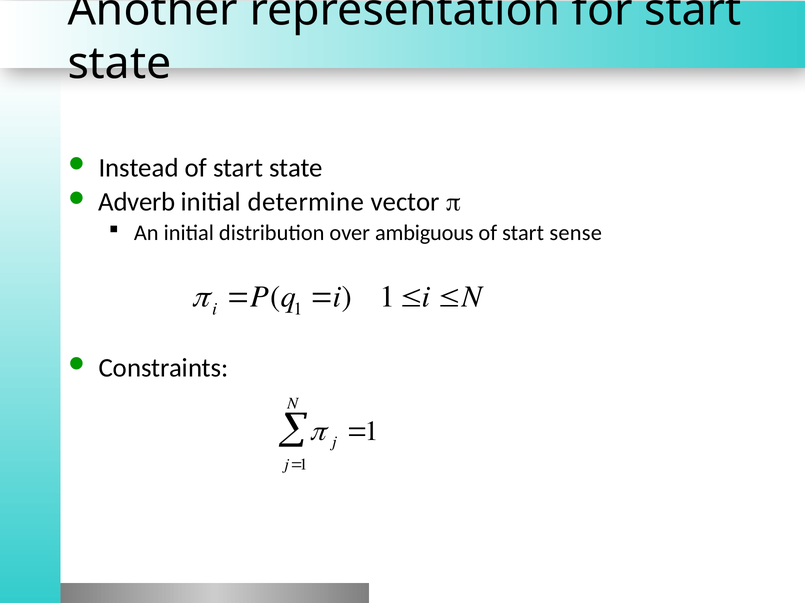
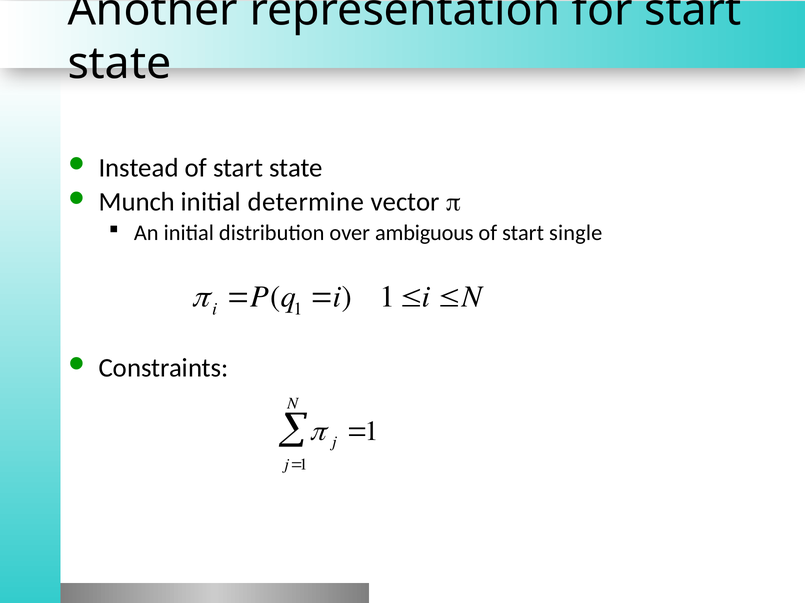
Adverb: Adverb -> Munch (137, 202)
sense: sense -> single (576, 233)
